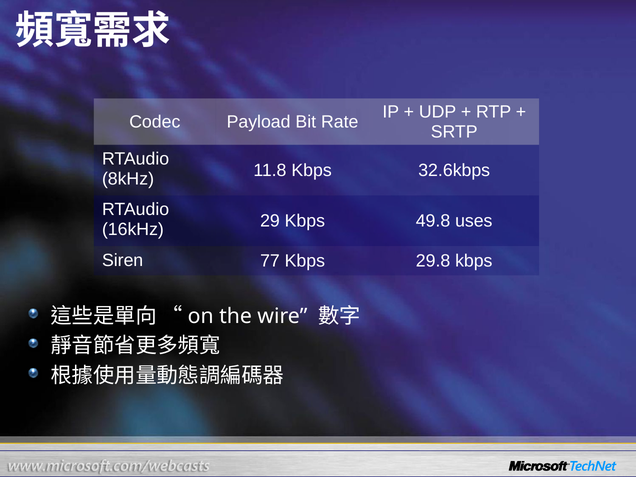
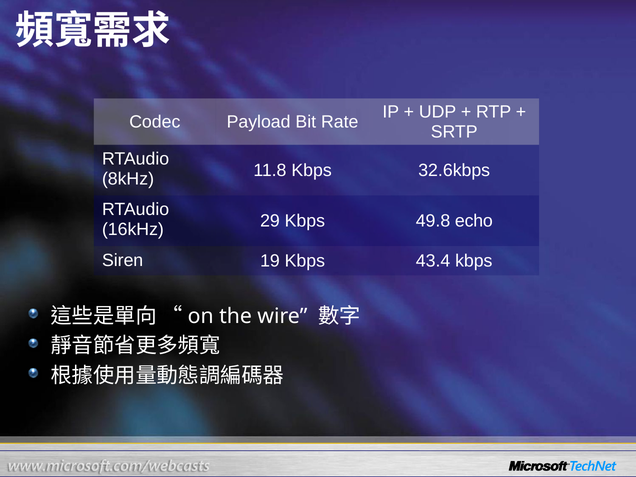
uses: uses -> echo (474, 221)
77: 77 -> 19 (270, 261)
29.8: 29.8 -> 43.4 (433, 261)
